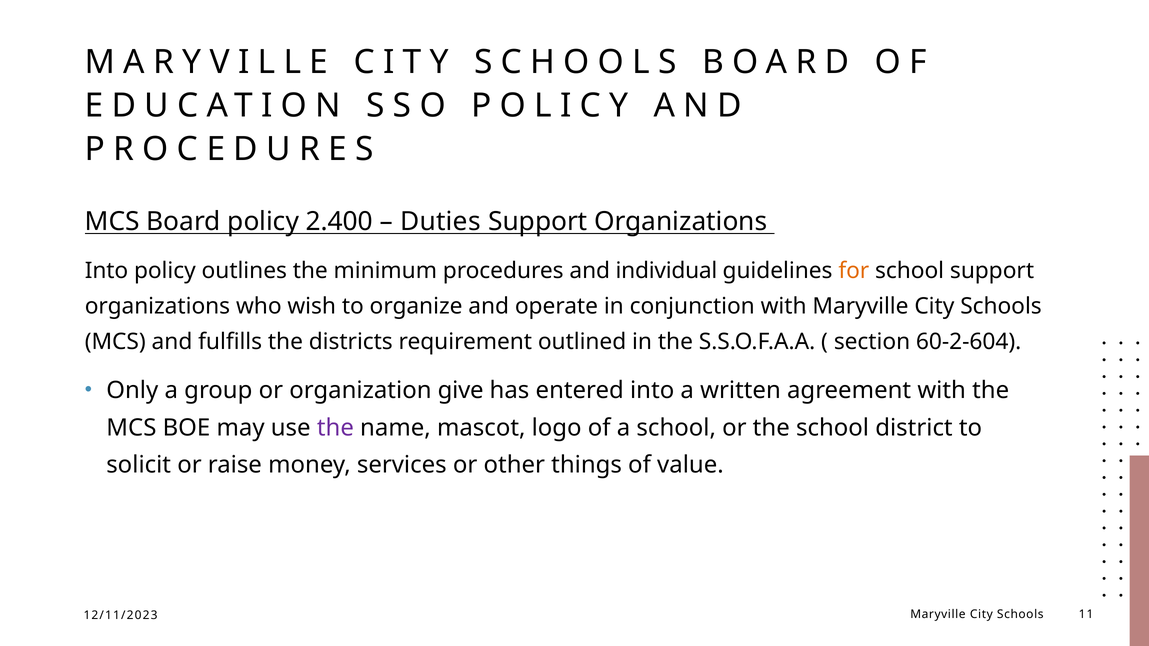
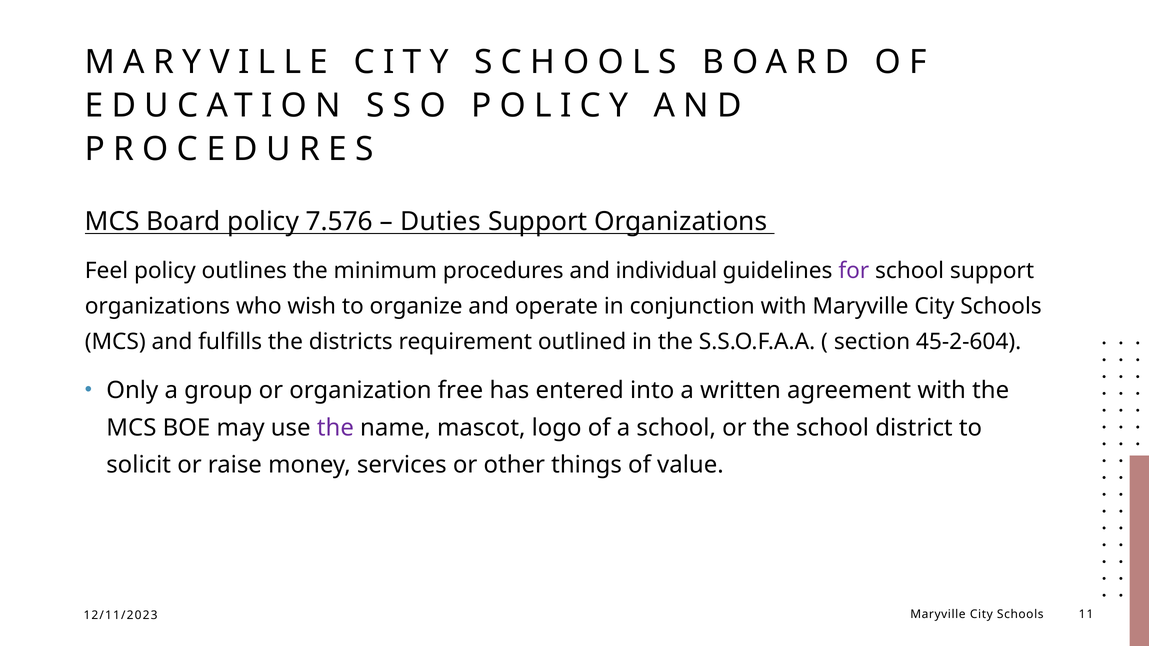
2.400: 2.400 -> 7.576 (339, 222)
Into: Into -> Feel (106, 271)
for colour: orange -> purple (854, 271)
60-2-604: 60-2-604 -> 45-2-604 (969, 342)
give: give -> free (460, 390)
